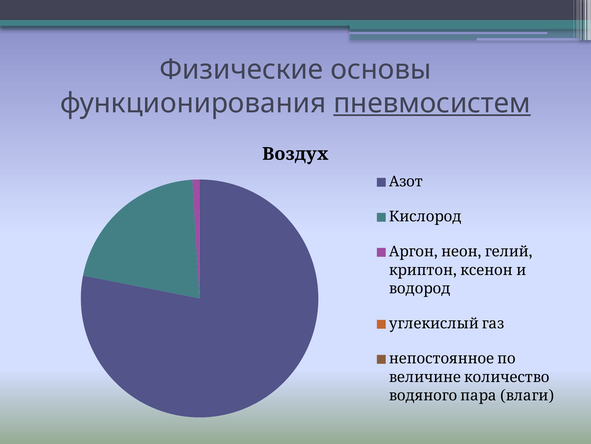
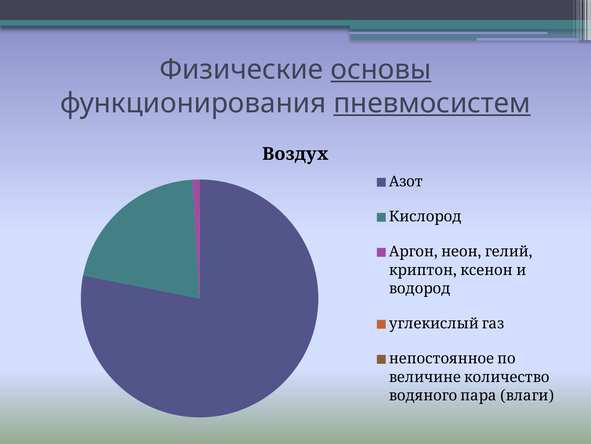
основы underline: none -> present (381, 70)
